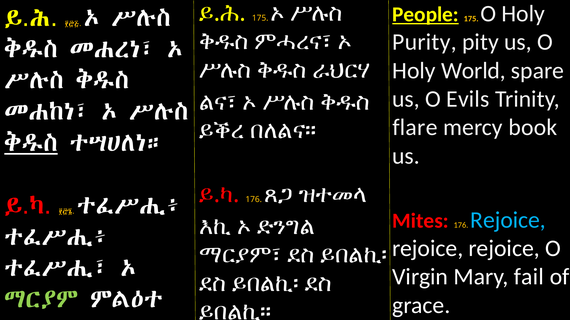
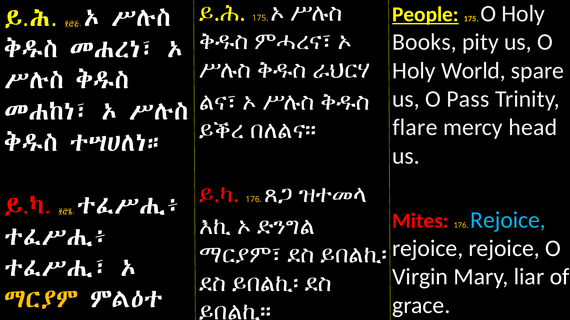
Purity: Purity -> Books (424, 42)
Evils: Evils -> Pass (468, 99)
book: book -> head (533, 128)
ቅዱስ underline: present -> none (31, 143)
fail: fail -> liar (529, 277)
ማርያም colour: light green -> yellow (41, 300)
